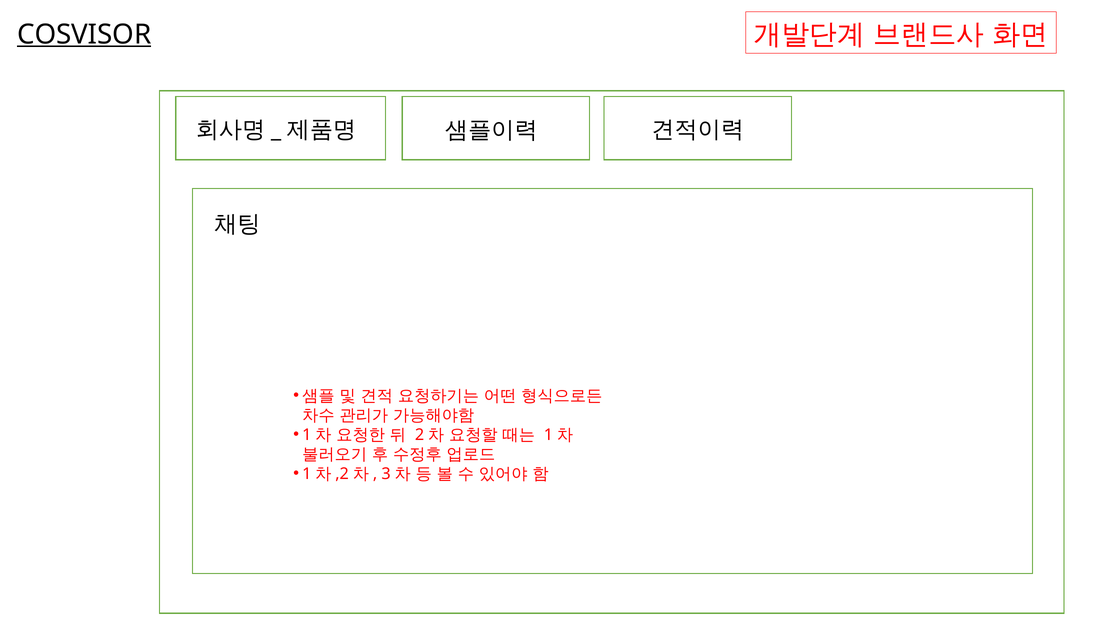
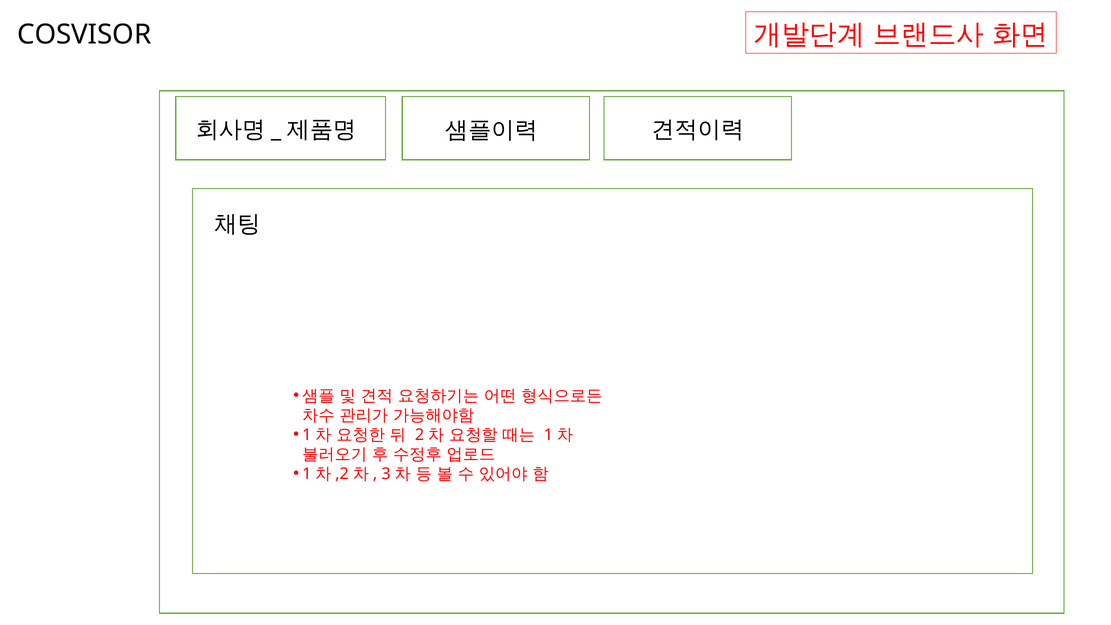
COSVISOR underline: present -> none (84, 34)
